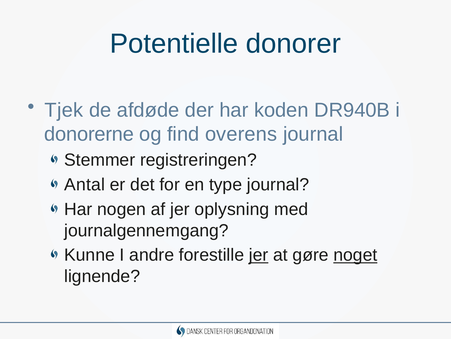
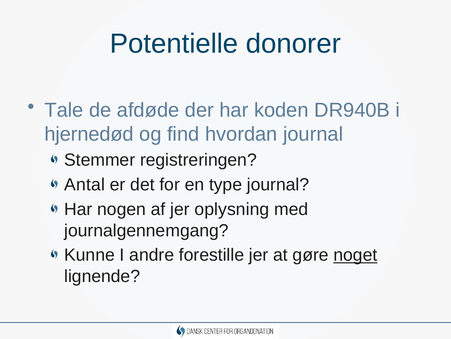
Tjek: Tjek -> Tale (64, 110)
donorerne: donorerne -> hjernedød (89, 134)
overens: overens -> hvordan (241, 134)
jer underline: present -> none (259, 255)
